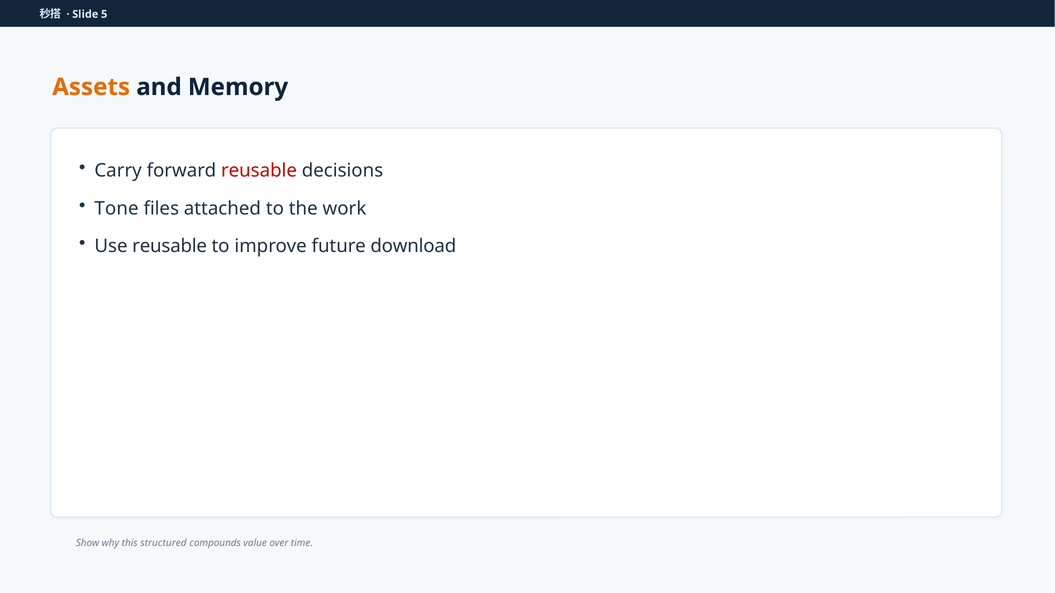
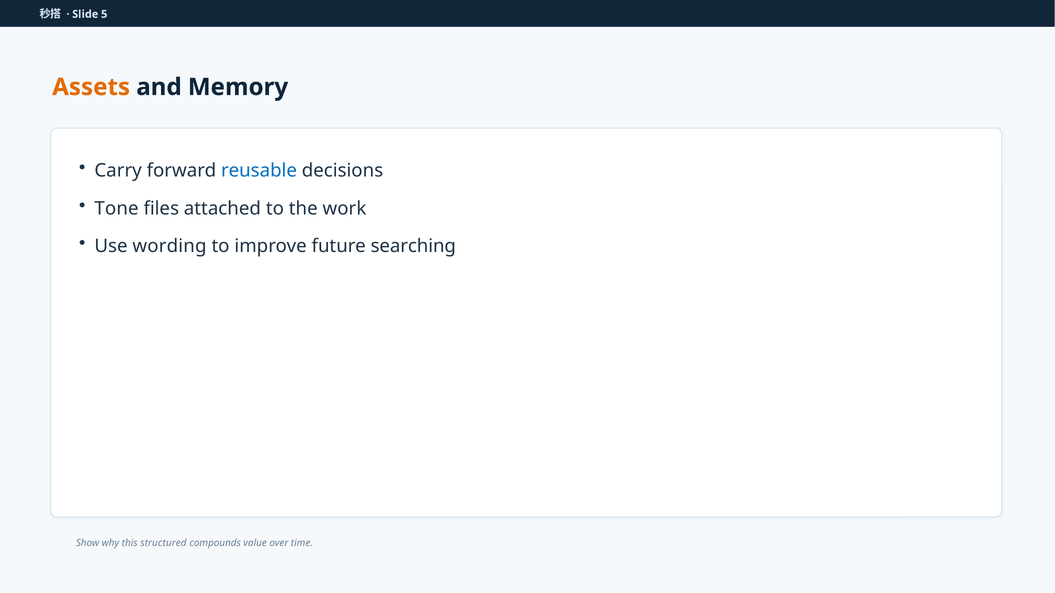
reusable colour: red -> blue (259, 171)
Use reusable: reusable -> wording (169, 246)
download: download -> searching (413, 246)
